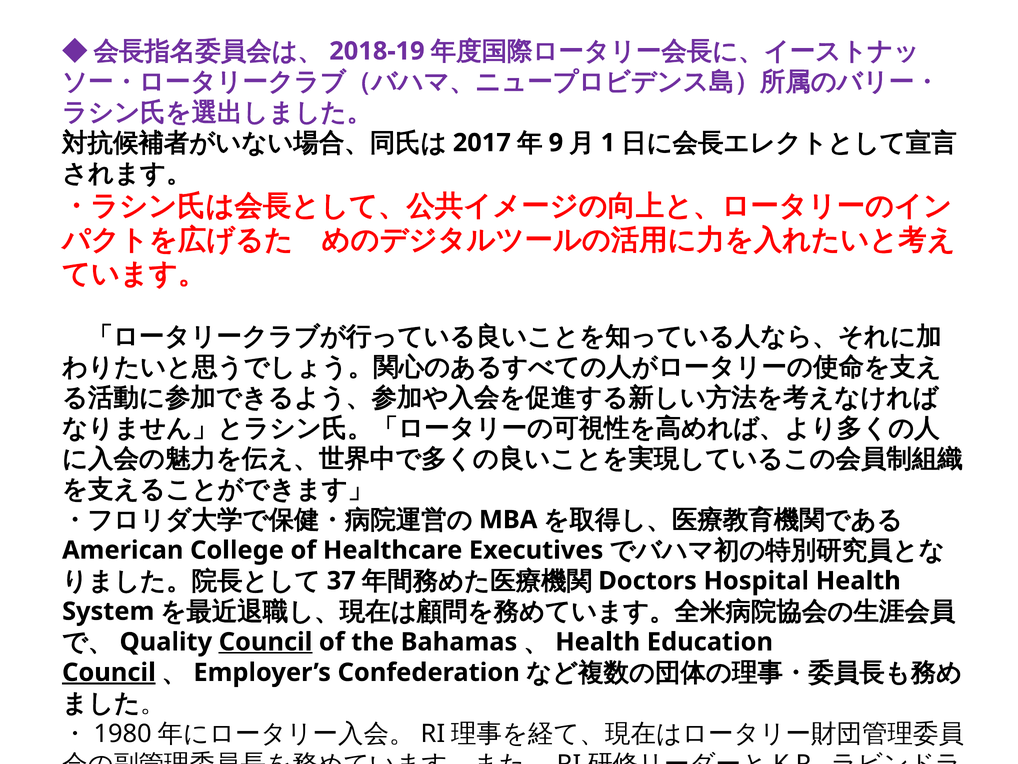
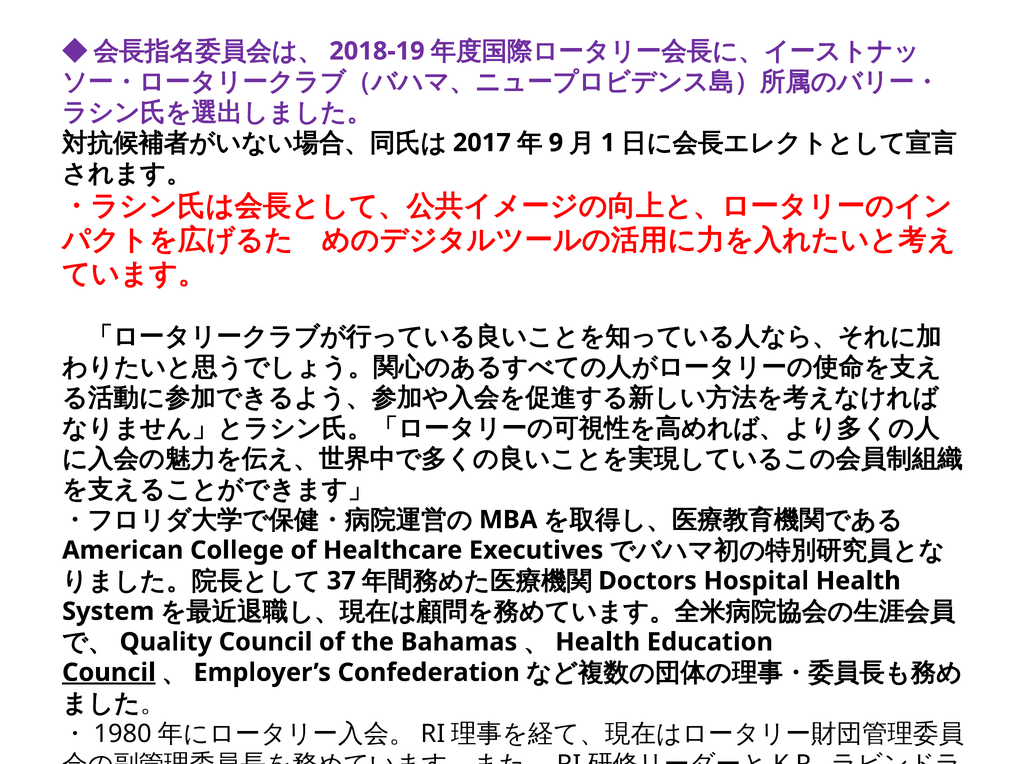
Council underline: present -> none (265, 642)
